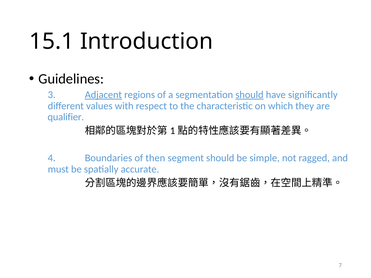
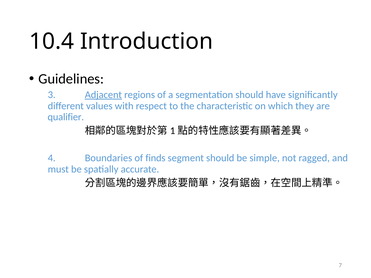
15.1: 15.1 -> 10.4 (52, 42)
should underline: present -> none (249, 95)
then: then -> finds (155, 158)
